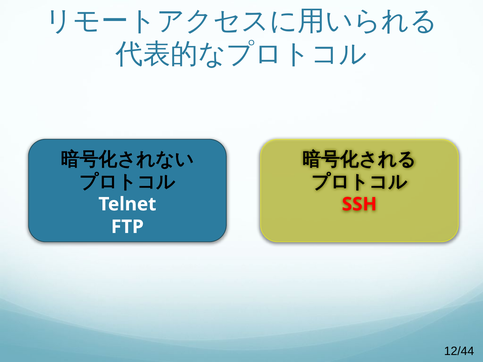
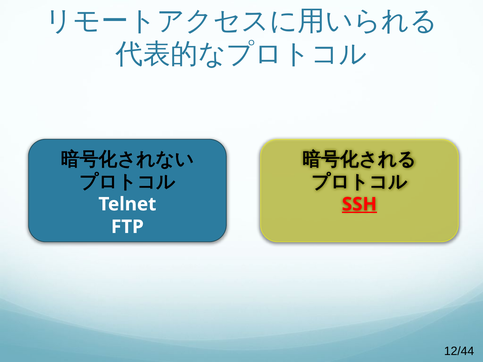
SSH underline: none -> present (359, 204)
